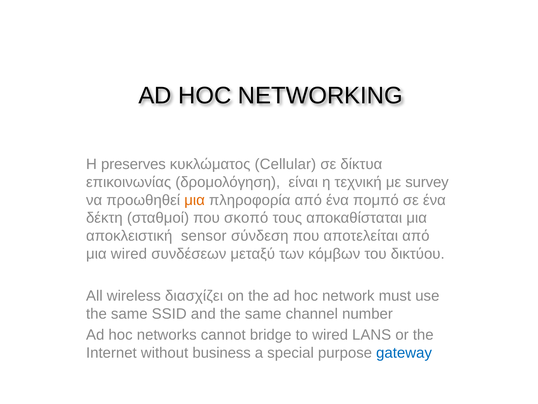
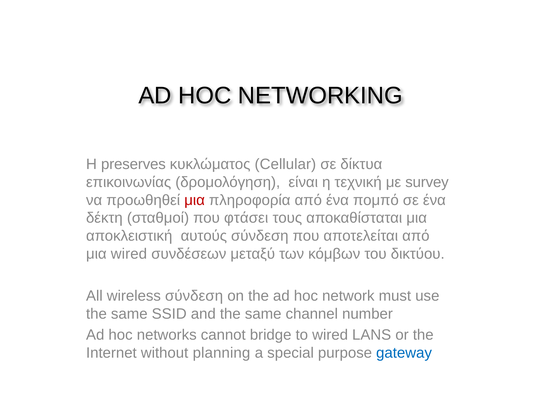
μια colour: orange -> red (195, 200)
σκοπό: σκοπό -> φτάσει (246, 218)
sensor: sensor -> αυτούς (204, 236)
wireless διασχίζει: διασχίζει -> σύνδεση (194, 295)
business: business -> planning (221, 352)
